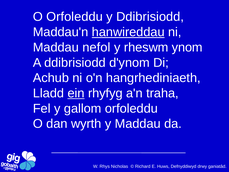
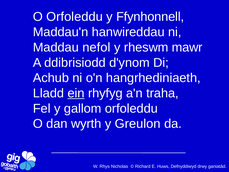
y Ddibrisiodd: Ddibrisiodd -> Ffynhonnell (150, 17)
hanwireddau underline: present -> none (128, 32)
ynom: ynom -> mawr (187, 47)
y Maddau: Maddau -> Greulon (138, 124)
